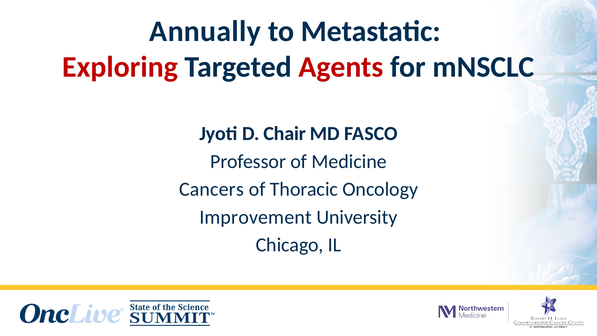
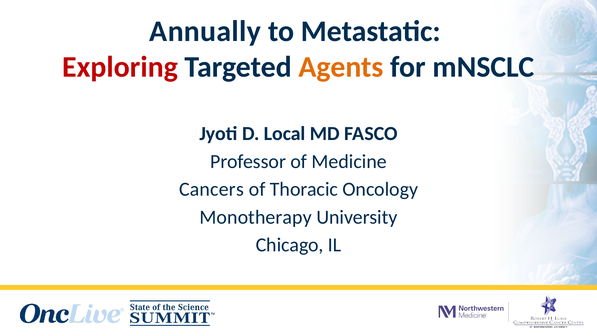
Agents colour: red -> orange (341, 67)
Chair: Chair -> Local (285, 134)
Improvement: Improvement -> Monotherapy (256, 217)
